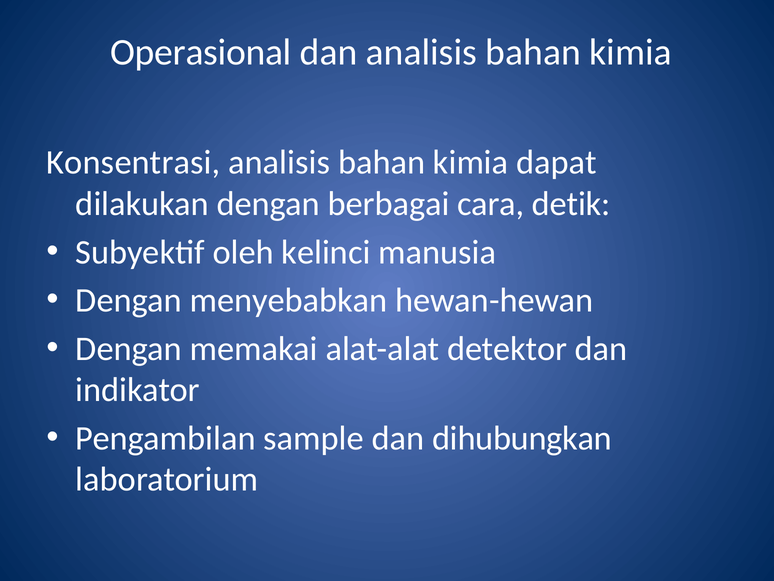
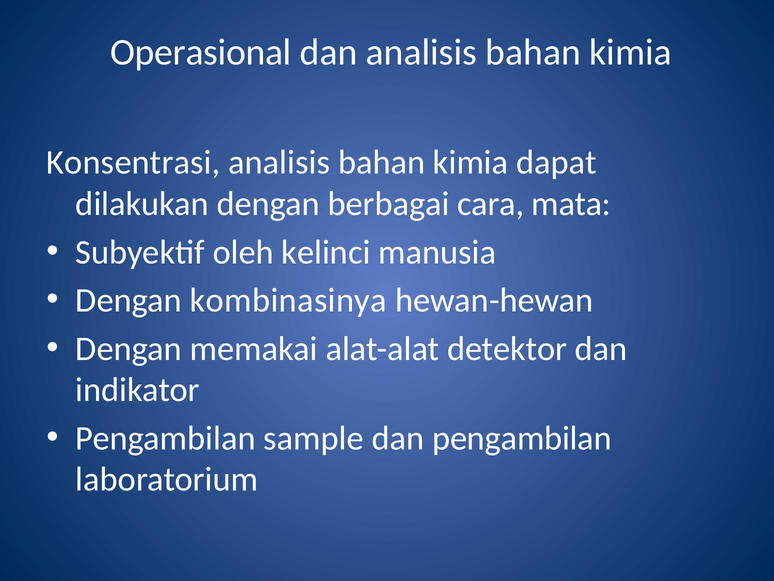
detik: detik -> mata (571, 204)
menyebabkan: menyebabkan -> kombinasinya (288, 300)
dan dihubungkan: dihubungkan -> pengambilan (522, 438)
